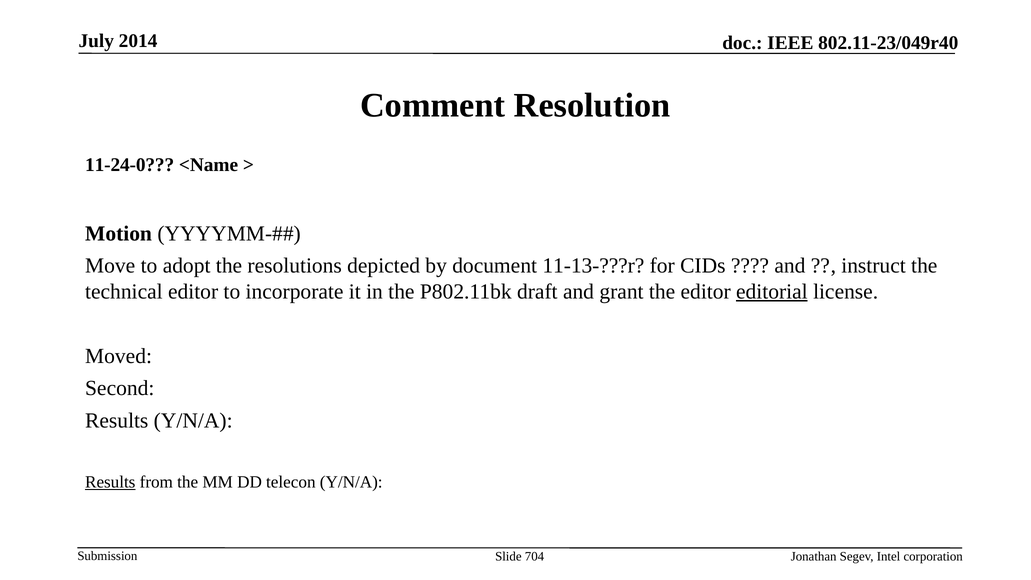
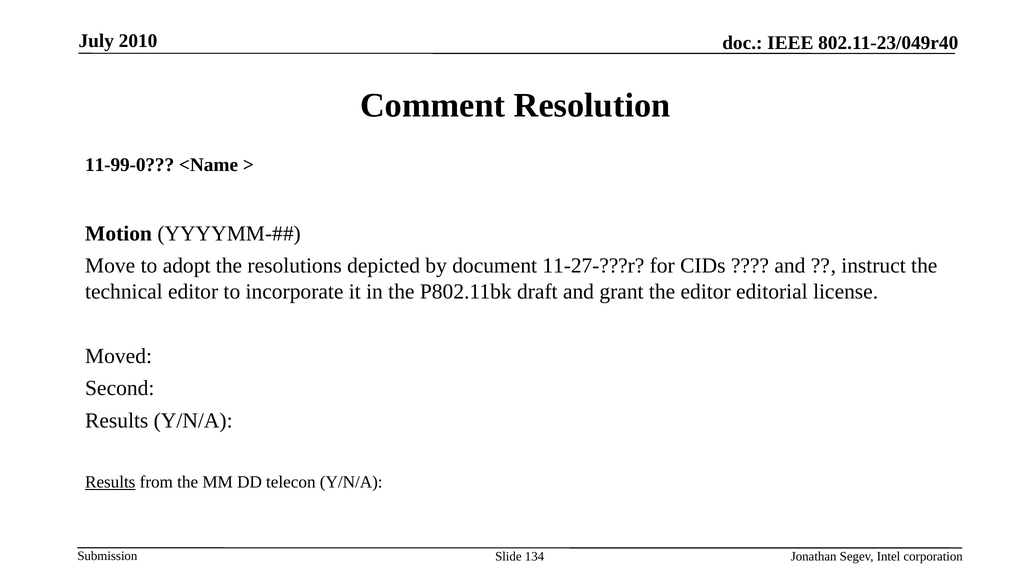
2014: 2014 -> 2010 (138, 41)
11-24-0: 11-24-0 -> 11-99-0 (130, 165)
11-13-???r: 11-13-???r -> 11-27-???r (593, 266)
editorial underline: present -> none (772, 291)
704: 704 -> 134 (535, 556)
